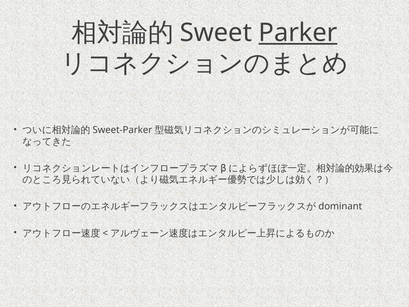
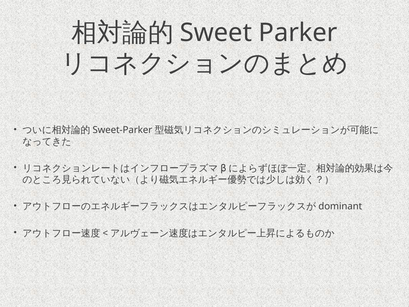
Parker underline: present -> none (298, 33)
